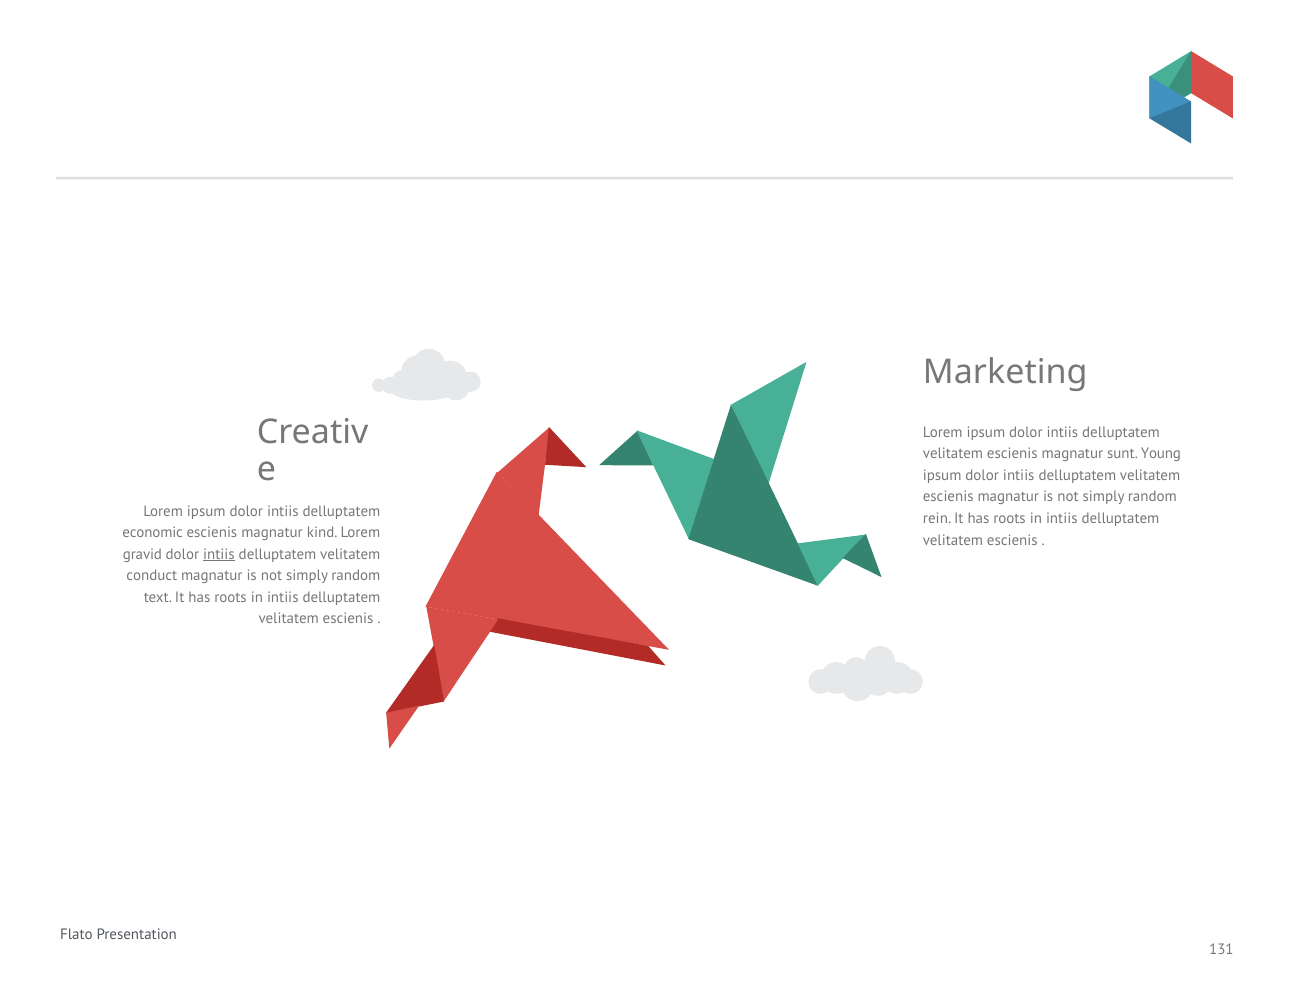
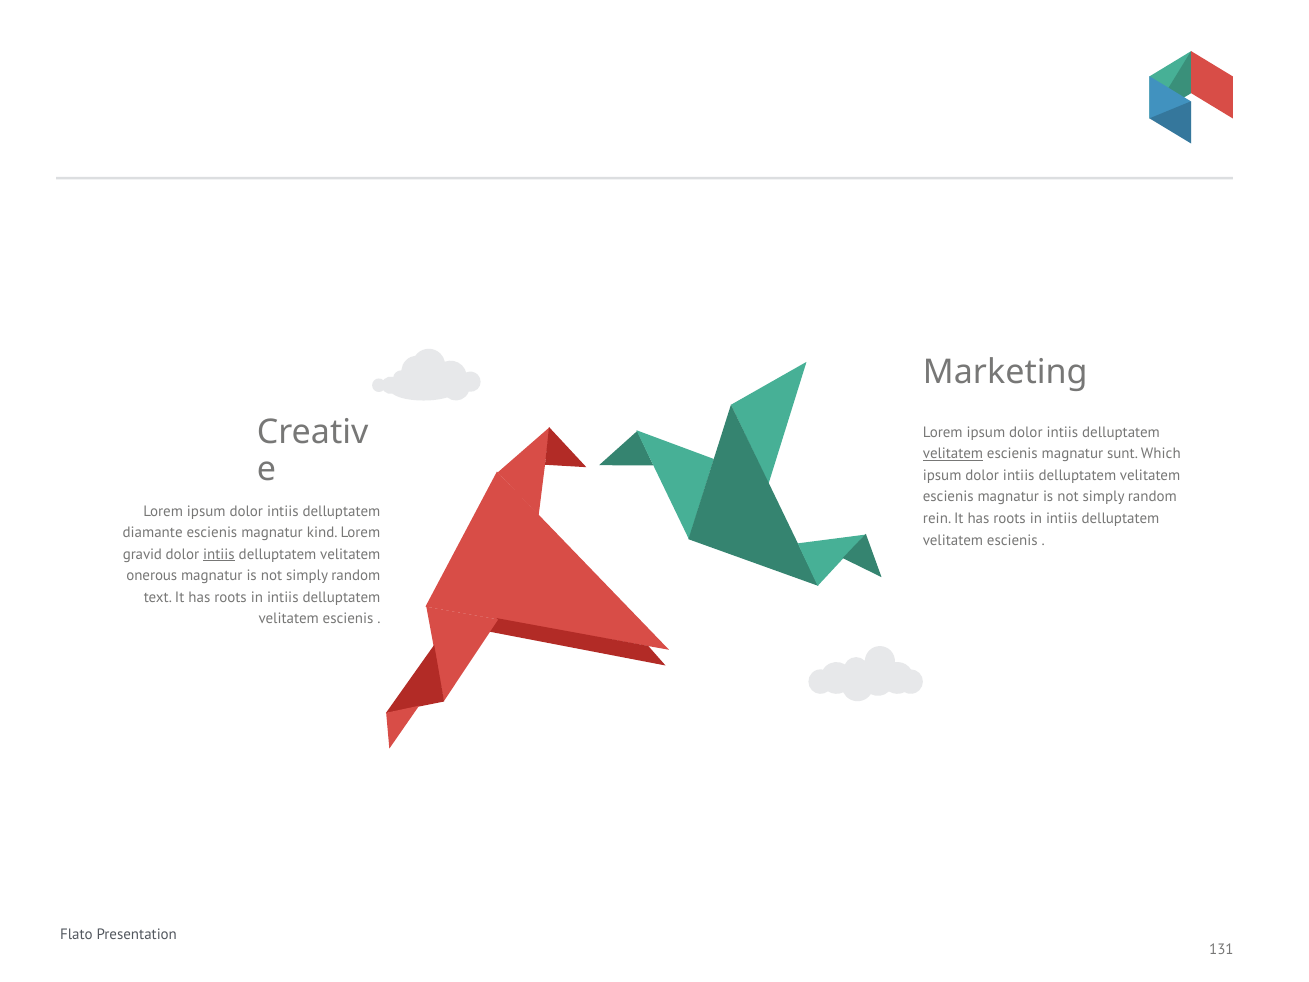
velitatem underline: none -> present (953, 454)
Young: Young -> Which (1161, 454)
economic: economic -> diamante (153, 532)
conduct: conduct -> onerous (152, 576)
